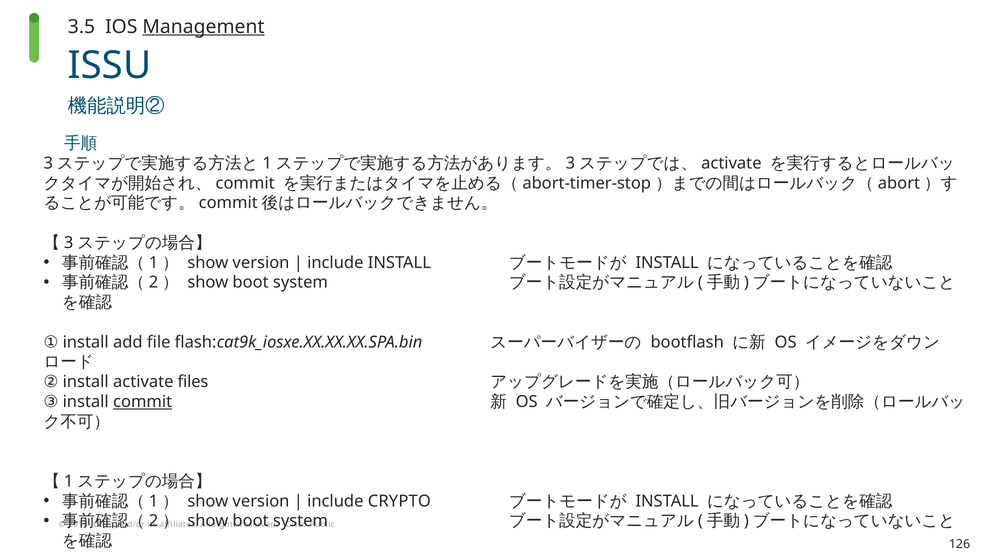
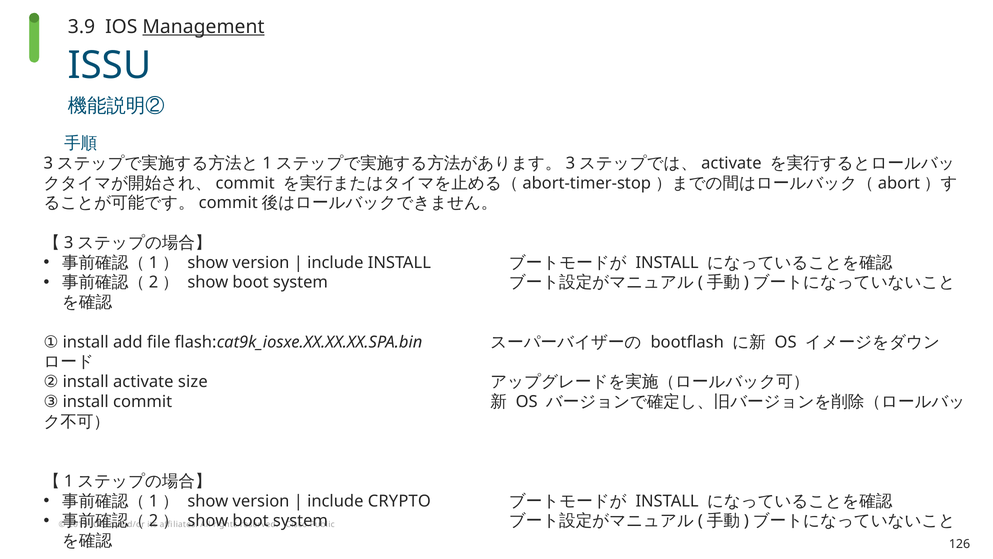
3.5: 3.5 -> 3.9 (81, 27)
files: files -> size (193, 382)
commit underline: present -> none (143, 401)
